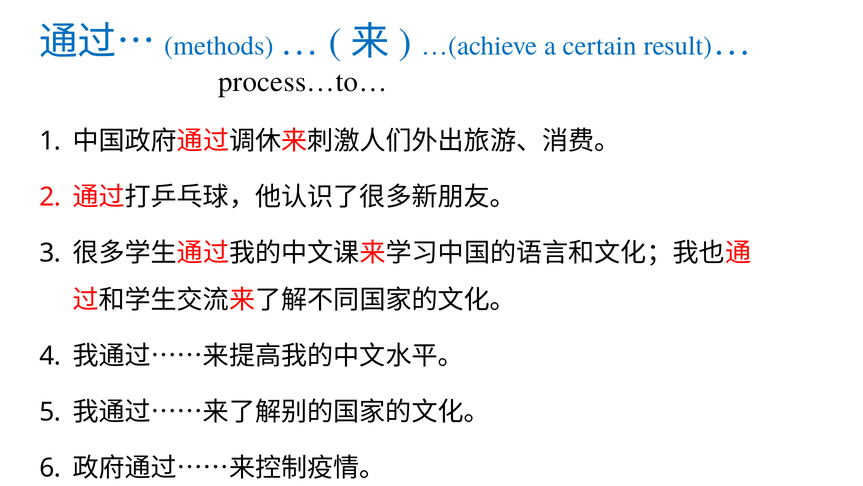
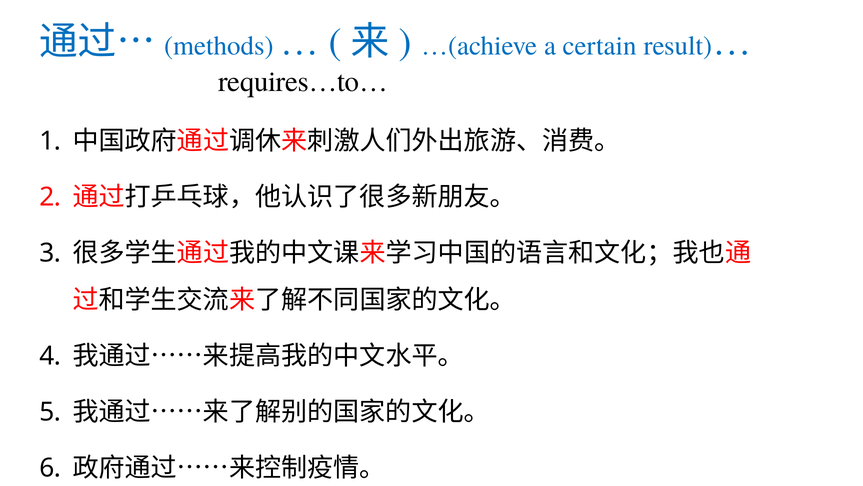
process…to…: process…to… -> requires…to… (303, 82)
